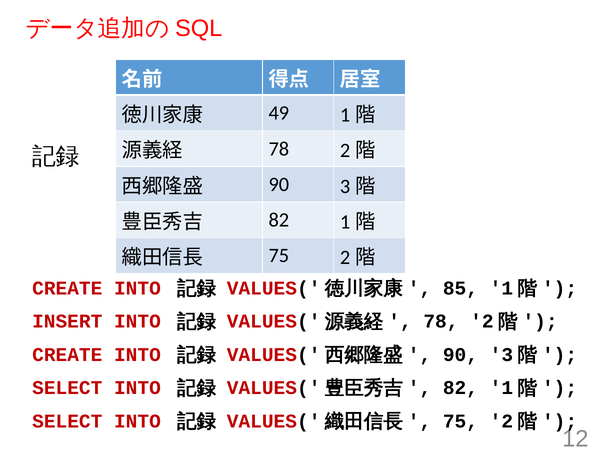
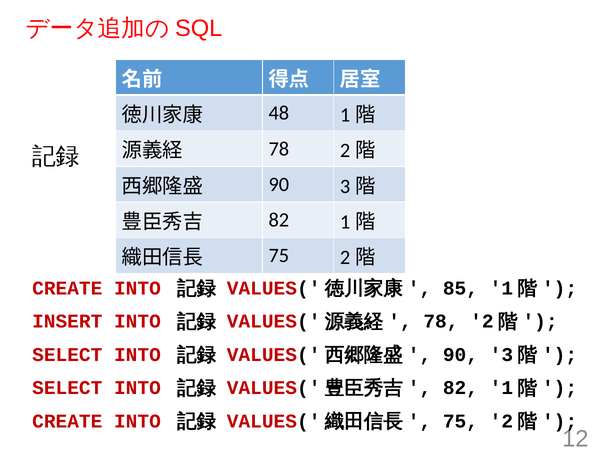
49: 49 -> 48 (279, 113)
CREATE: CREATE -> SELECT (67, 354)
SELECT: SELECT -> CREATE (67, 421)
